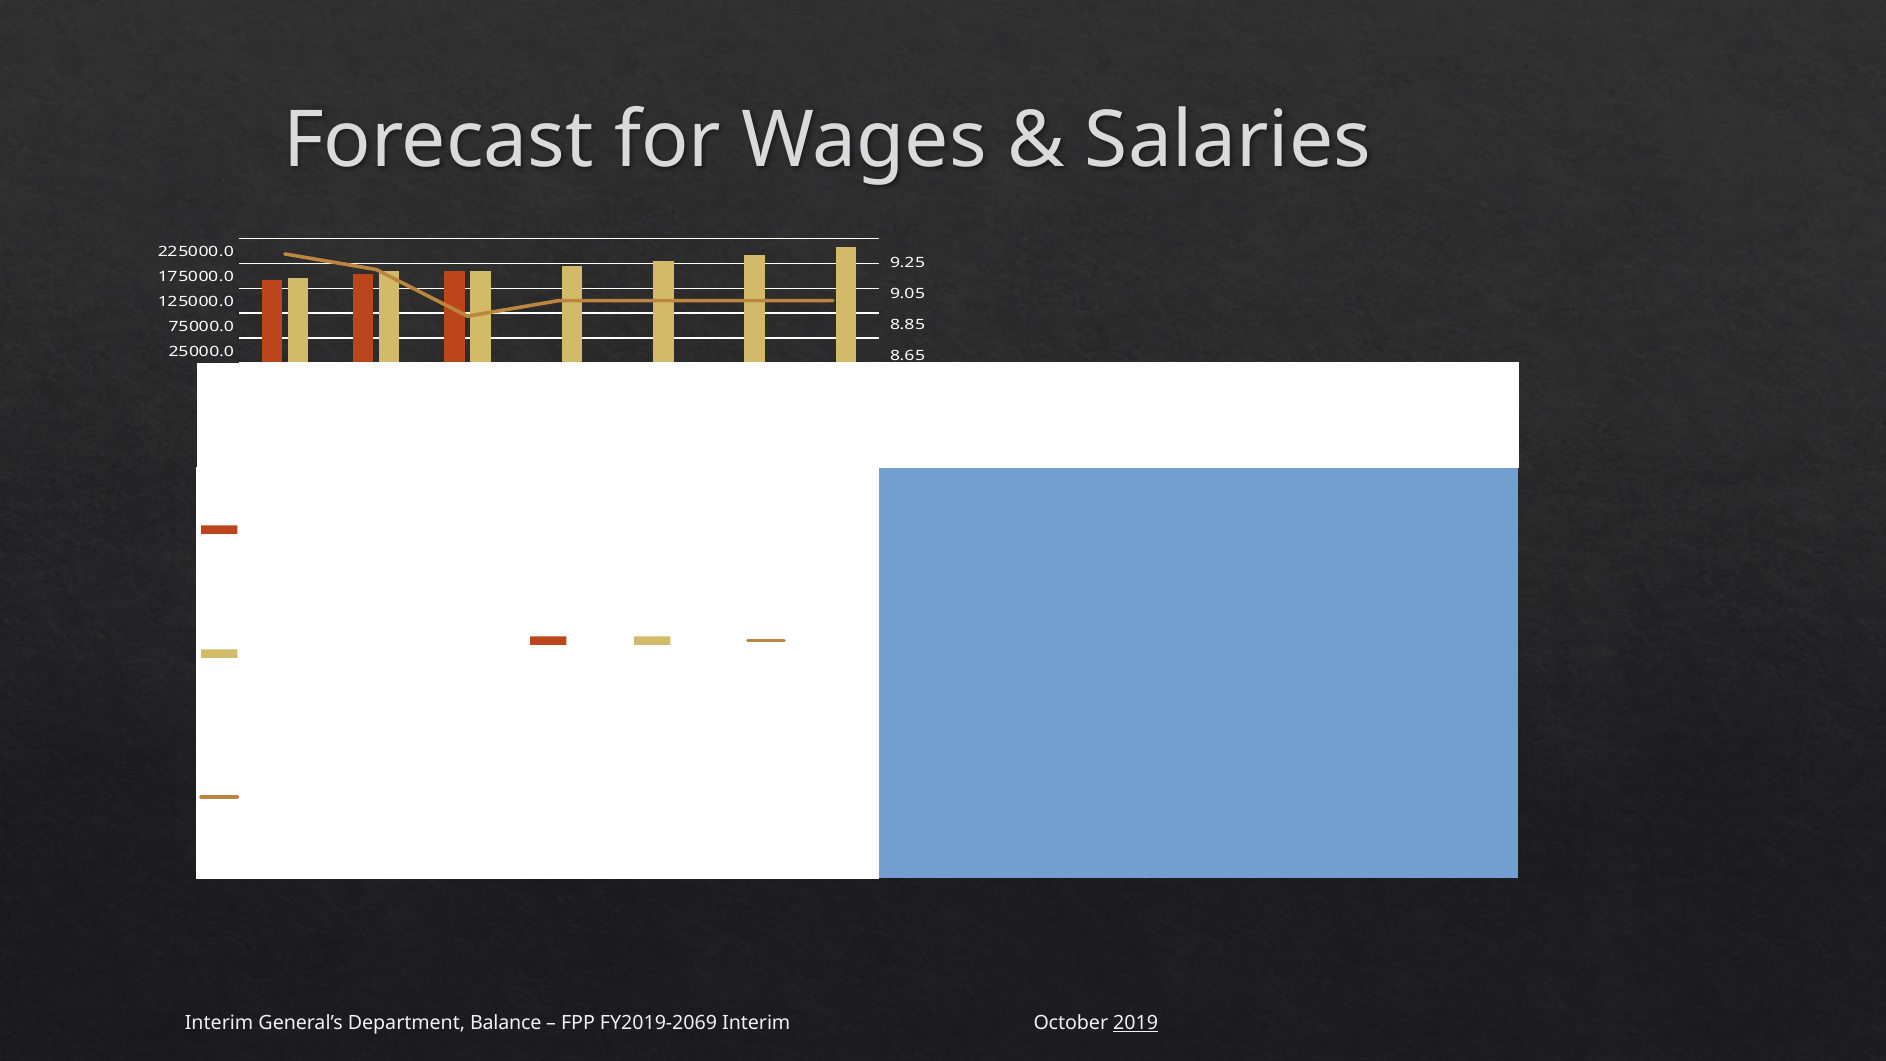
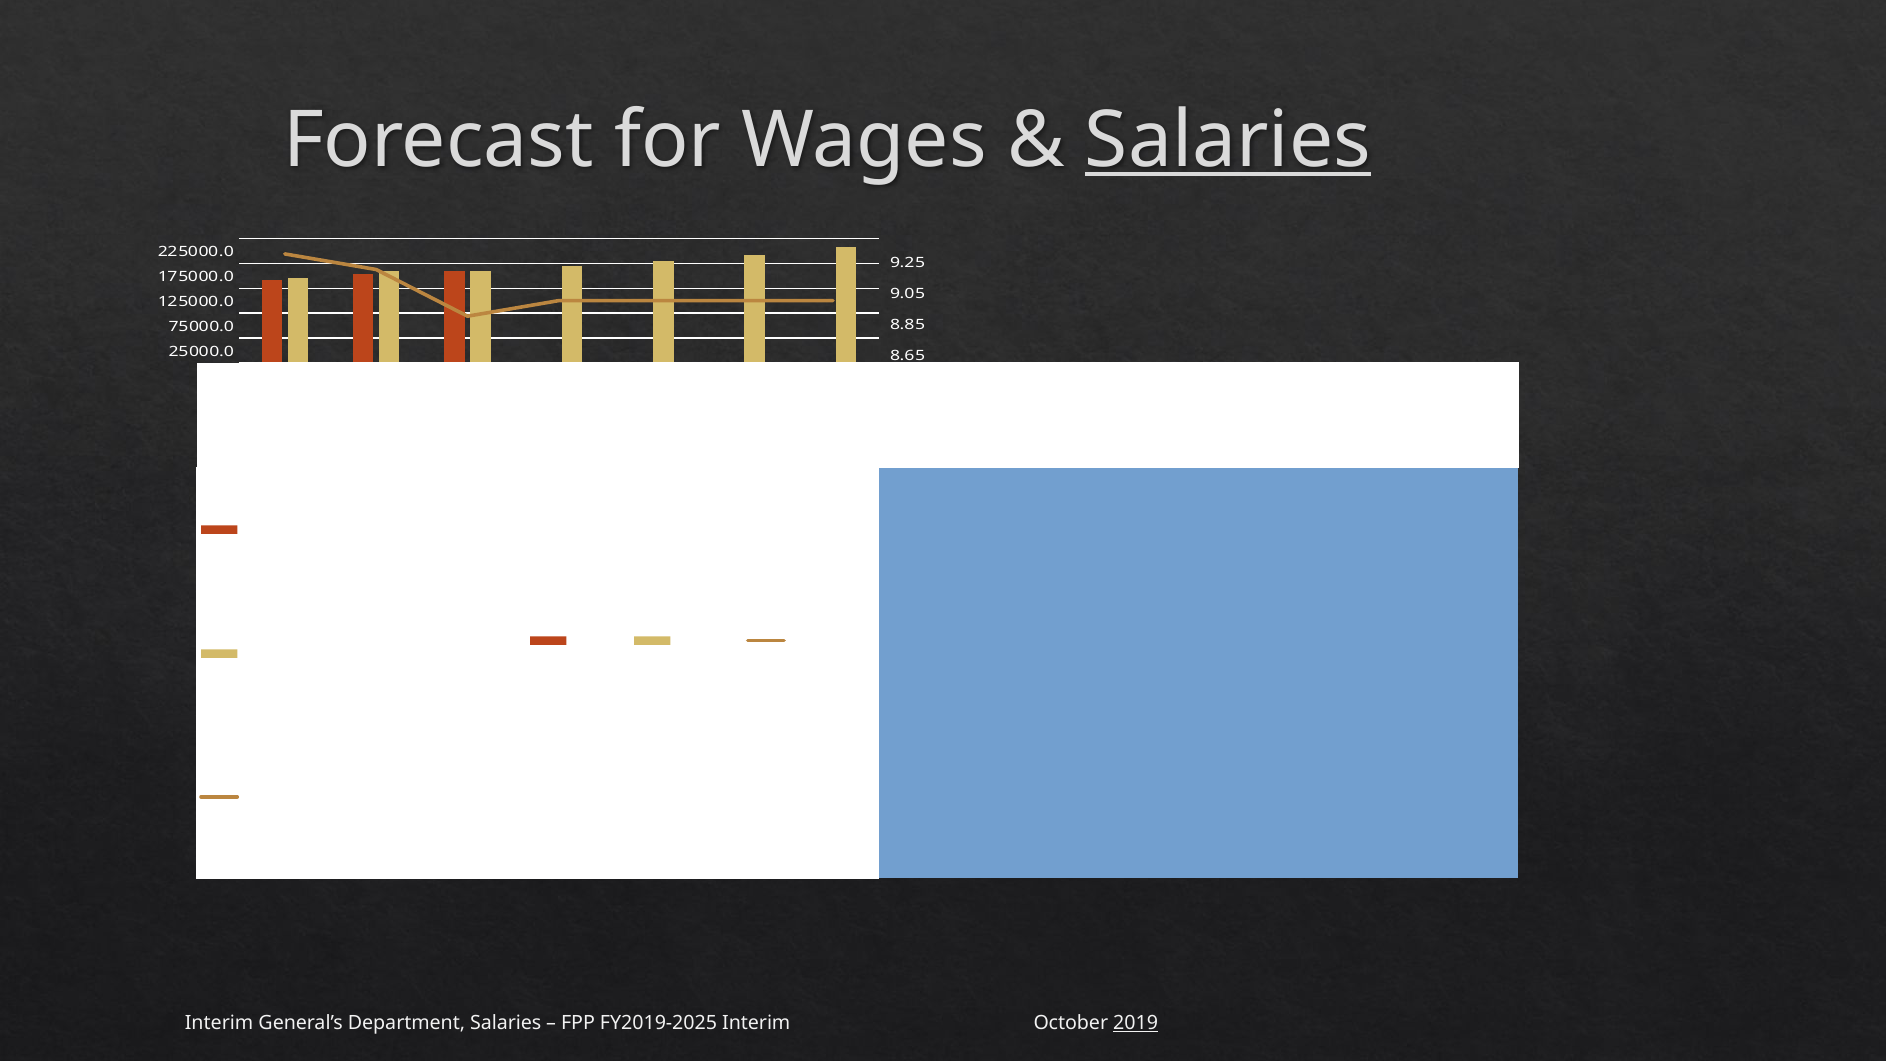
Salaries underline: none -> present (1228, 140)
Department Balance: Balance -> Salaries (506, 1023)
FY2019-2069: FY2019-2069 -> FY2019-2025 (659, 1023)
